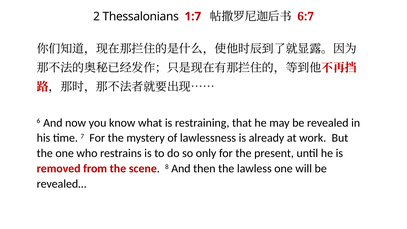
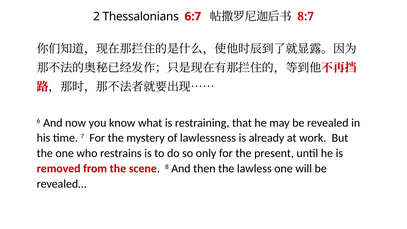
1:7: 1:7 -> 6:7 (193, 16)
6:7: 6:7 -> 8:7 (306, 16)
